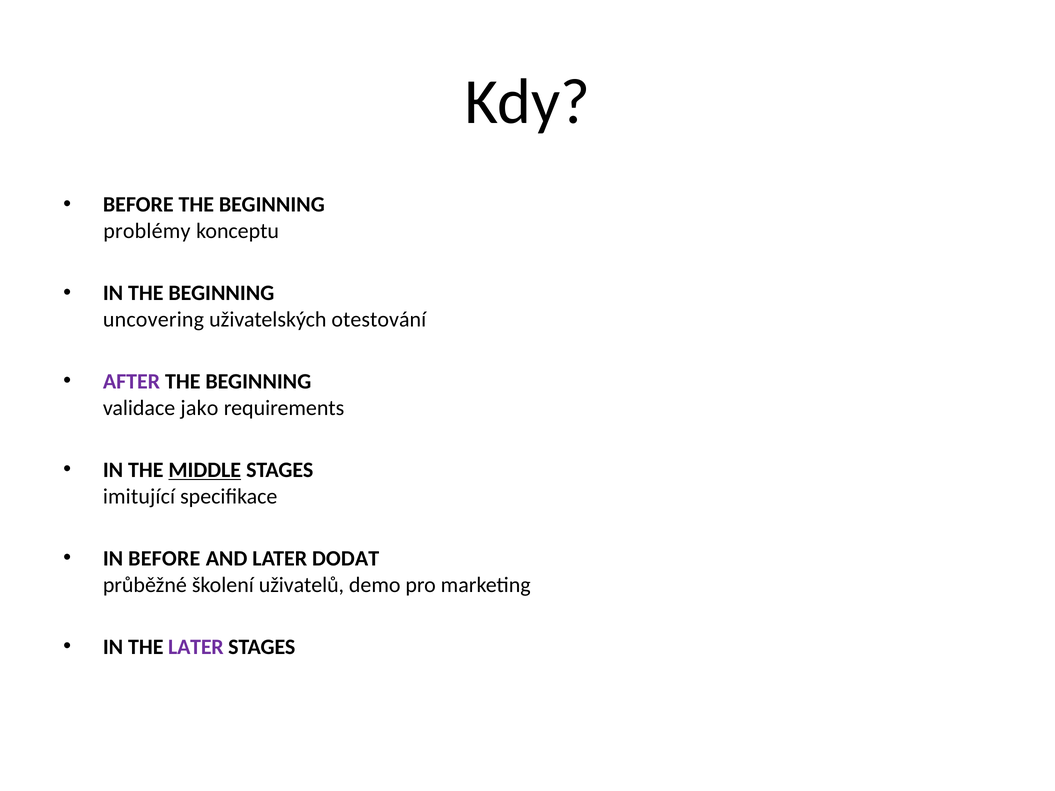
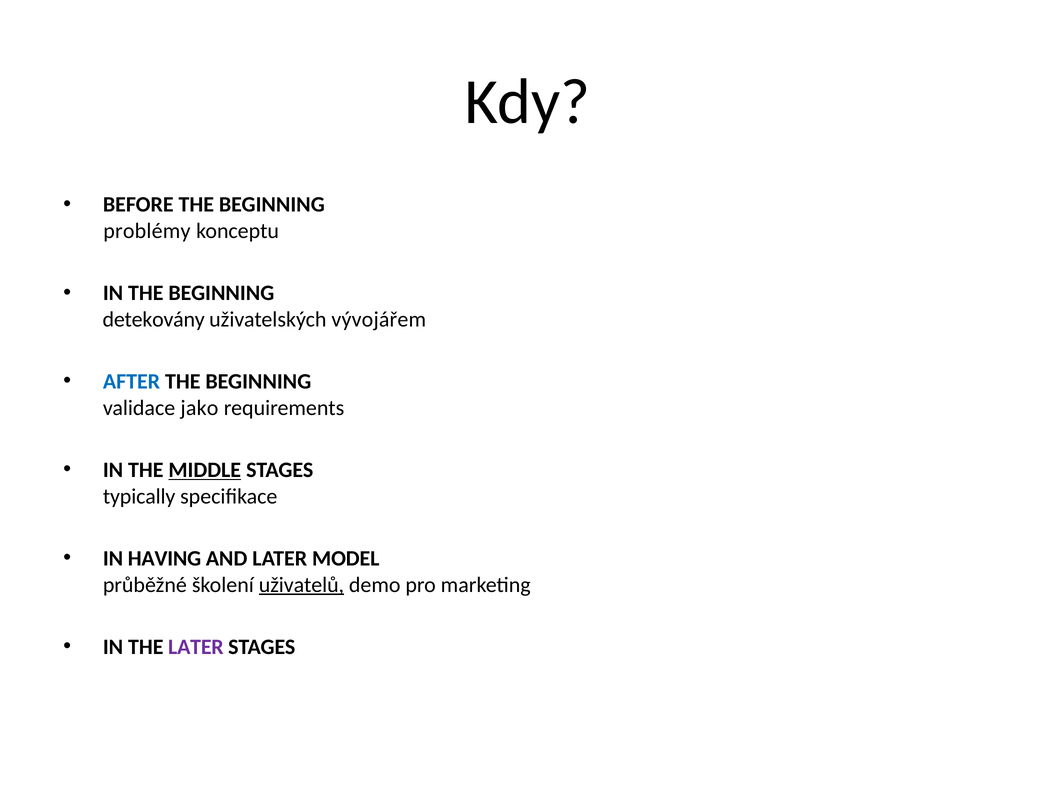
uncovering: uncovering -> detekovány (154, 320)
otestování: otestování -> vývojářem (379, 320)
AFTER colour: purple -> blue (131, 382)
imitující: imitující -> typically (139, 497)
IN BEFORE: BEFORE -> HAVING (164, 559)
DODAT: DODAT -> MODEL (346, 559)
uživatelů underline: none -> present (301, 585)
